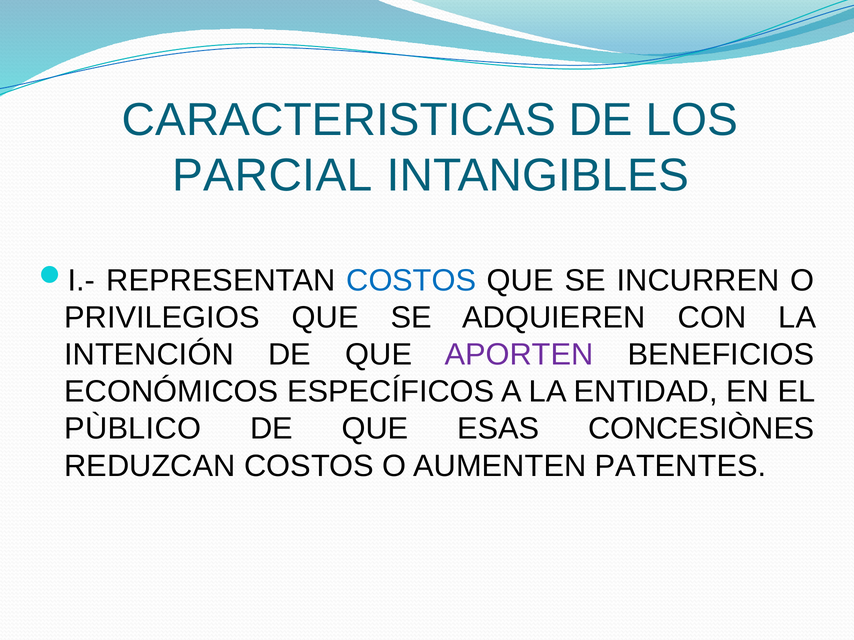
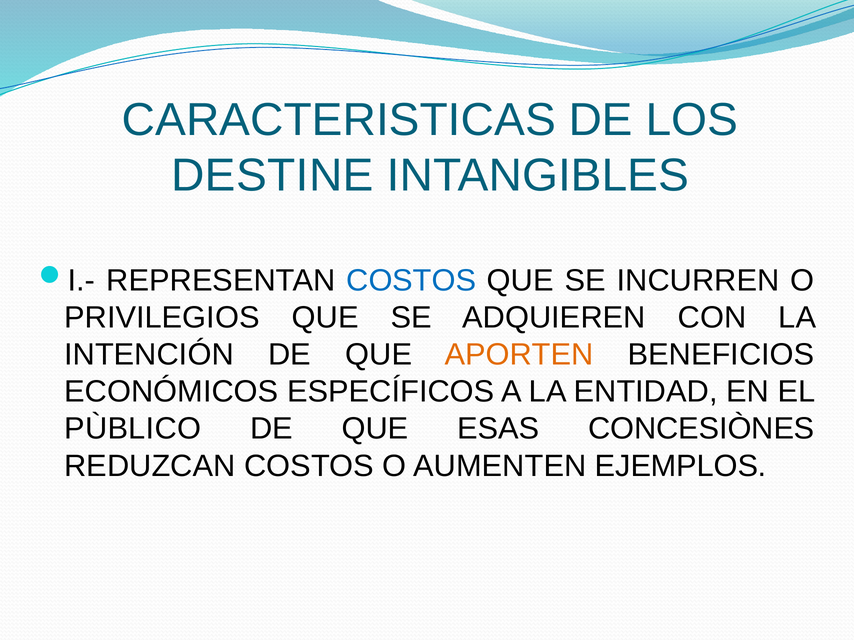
PARCIAL: PARCIAL -> DESTINE (272, 176)
APORTEN colour: purple -> orange (519, 355)
PATENTES: PATENTES -> EJEMPLOS (681, 466)
